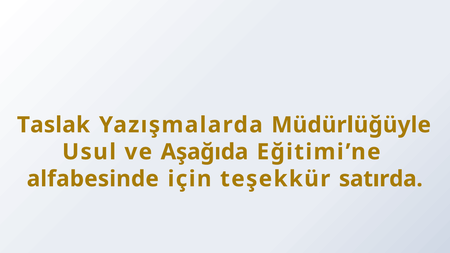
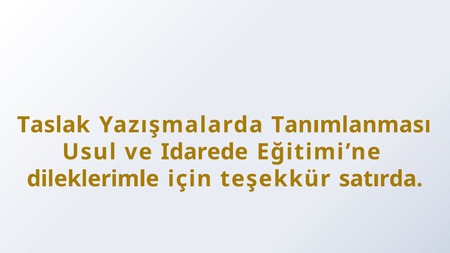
Müdürlüğüyle: Müdürlüğüyle -> Tanımlanması (351, 125)
Aşağıda: Aşağıda -> Idarede (204, 152)
alfabesinde: alfabesinde -> dileklerimle (93, 179)
